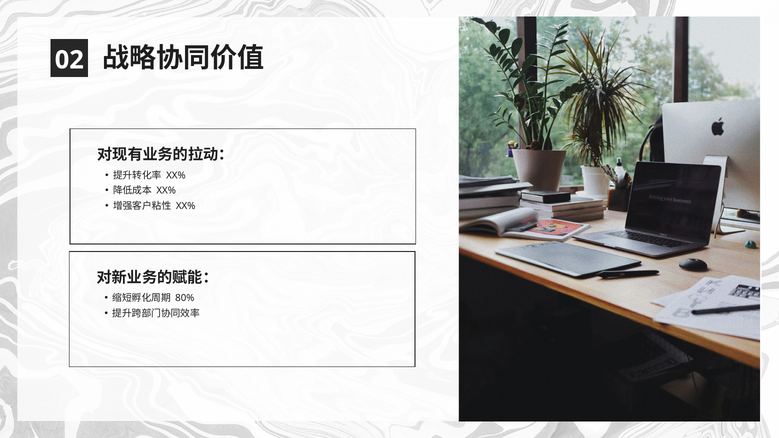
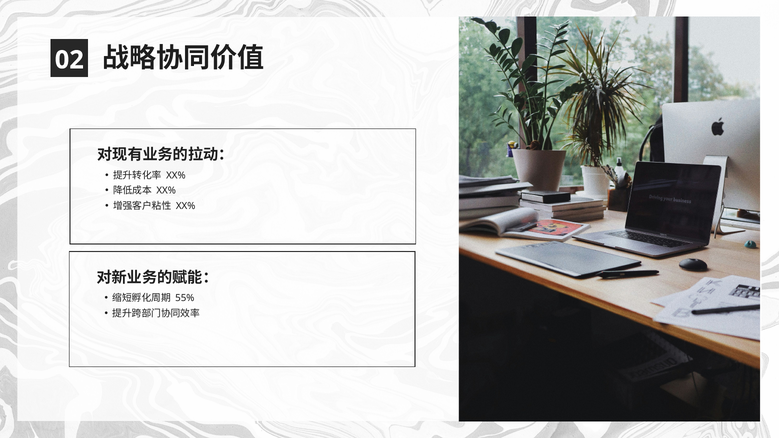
80%: 80% -> 55% (185, 298)
